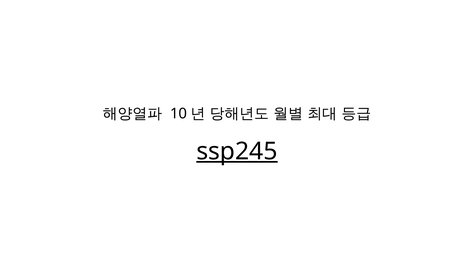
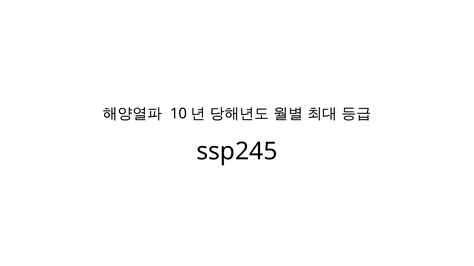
ssp245 underline: present -> none (237, 152)
